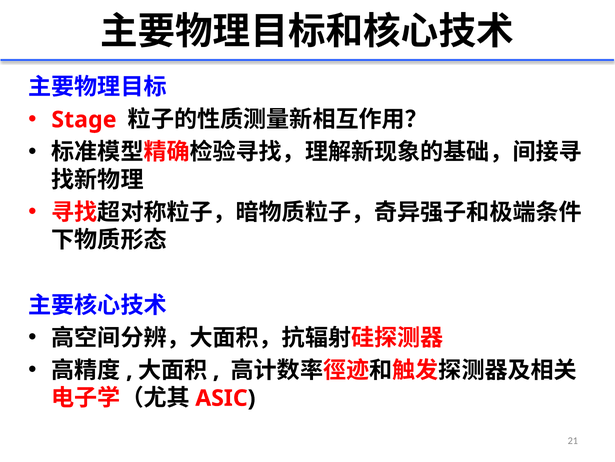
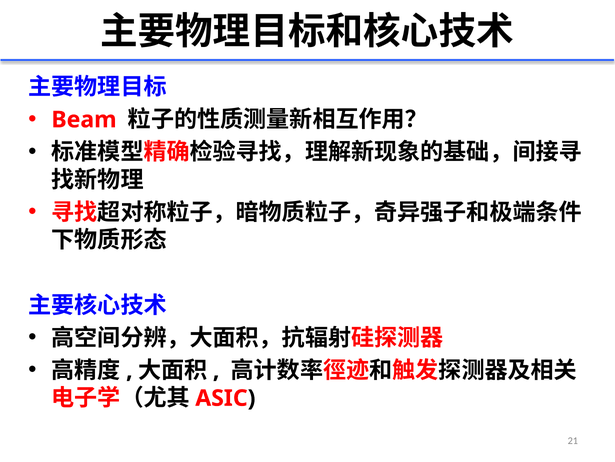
Stage: Stage -> Beam (84, 120)
